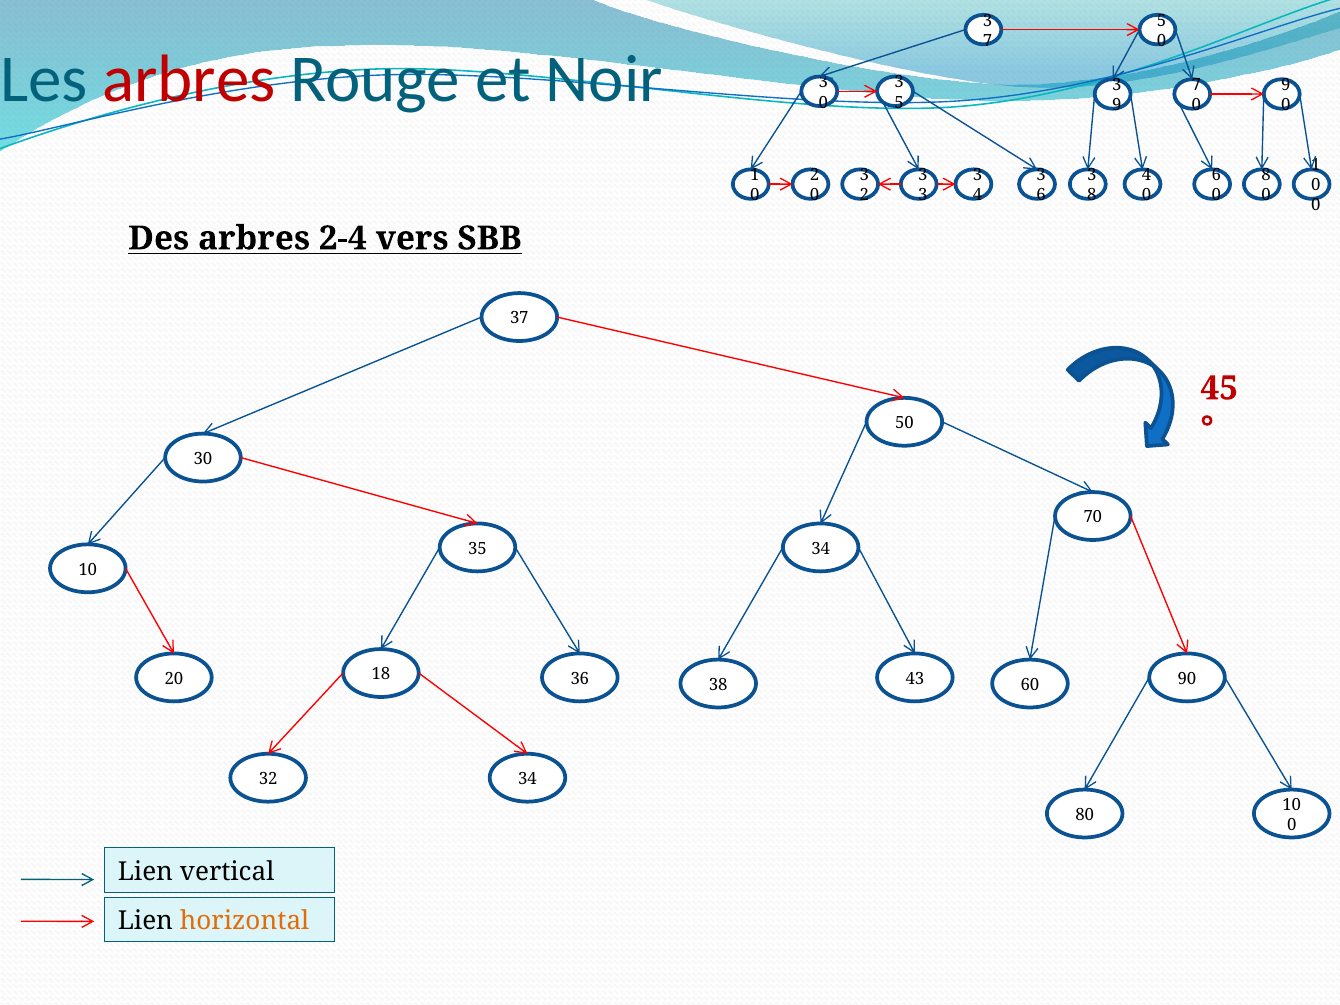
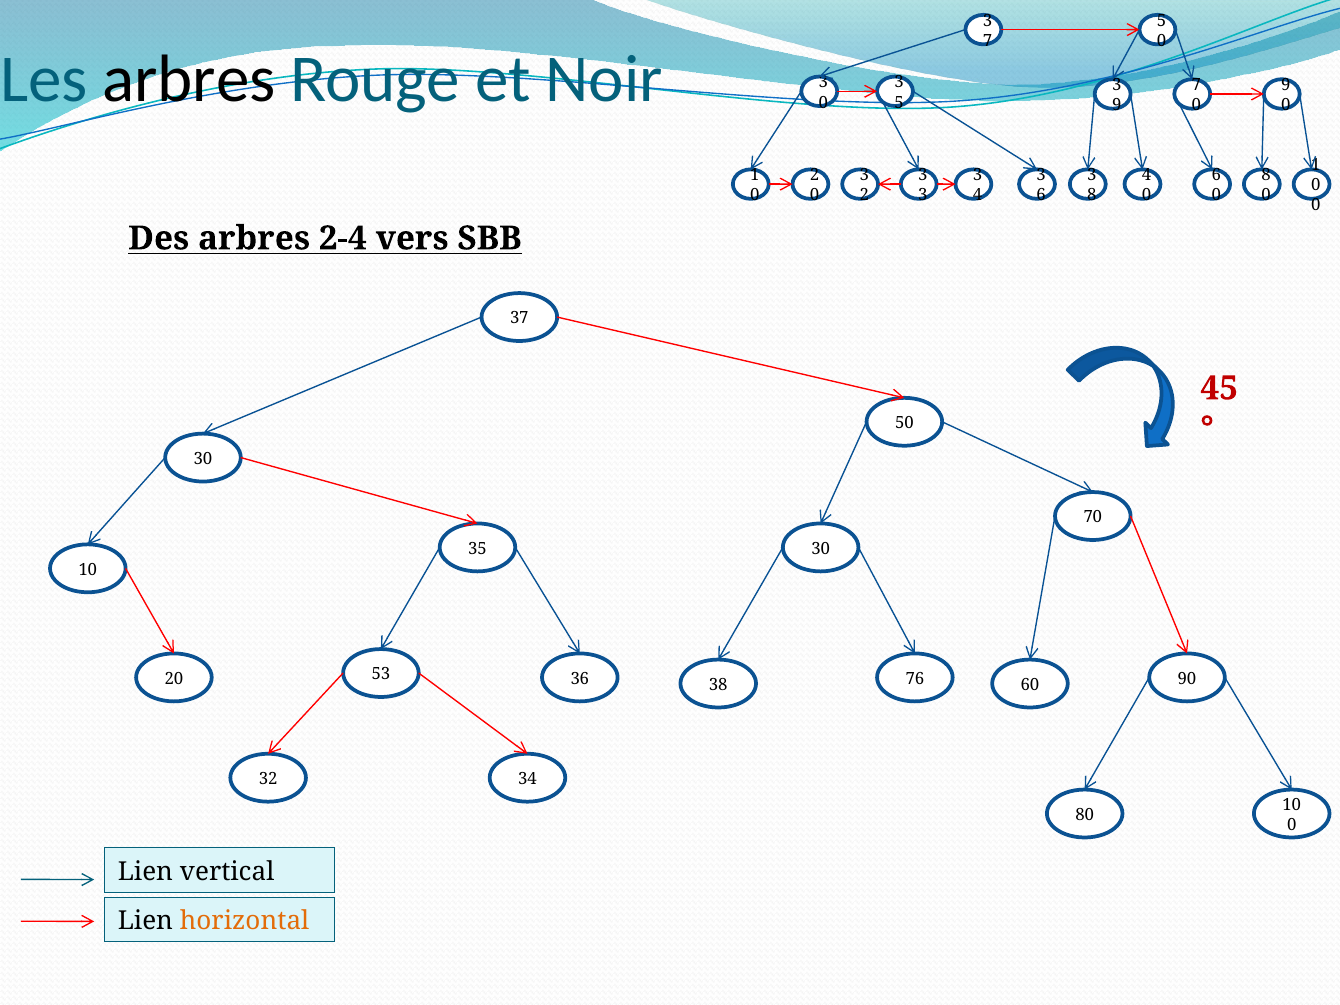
arbres colour: red -> black (189, 80)
35 34: 34 -> 30 (821, 549)
18: 18 -> 53 (381, 674)
43: 43 -> 76 (915, 679)
